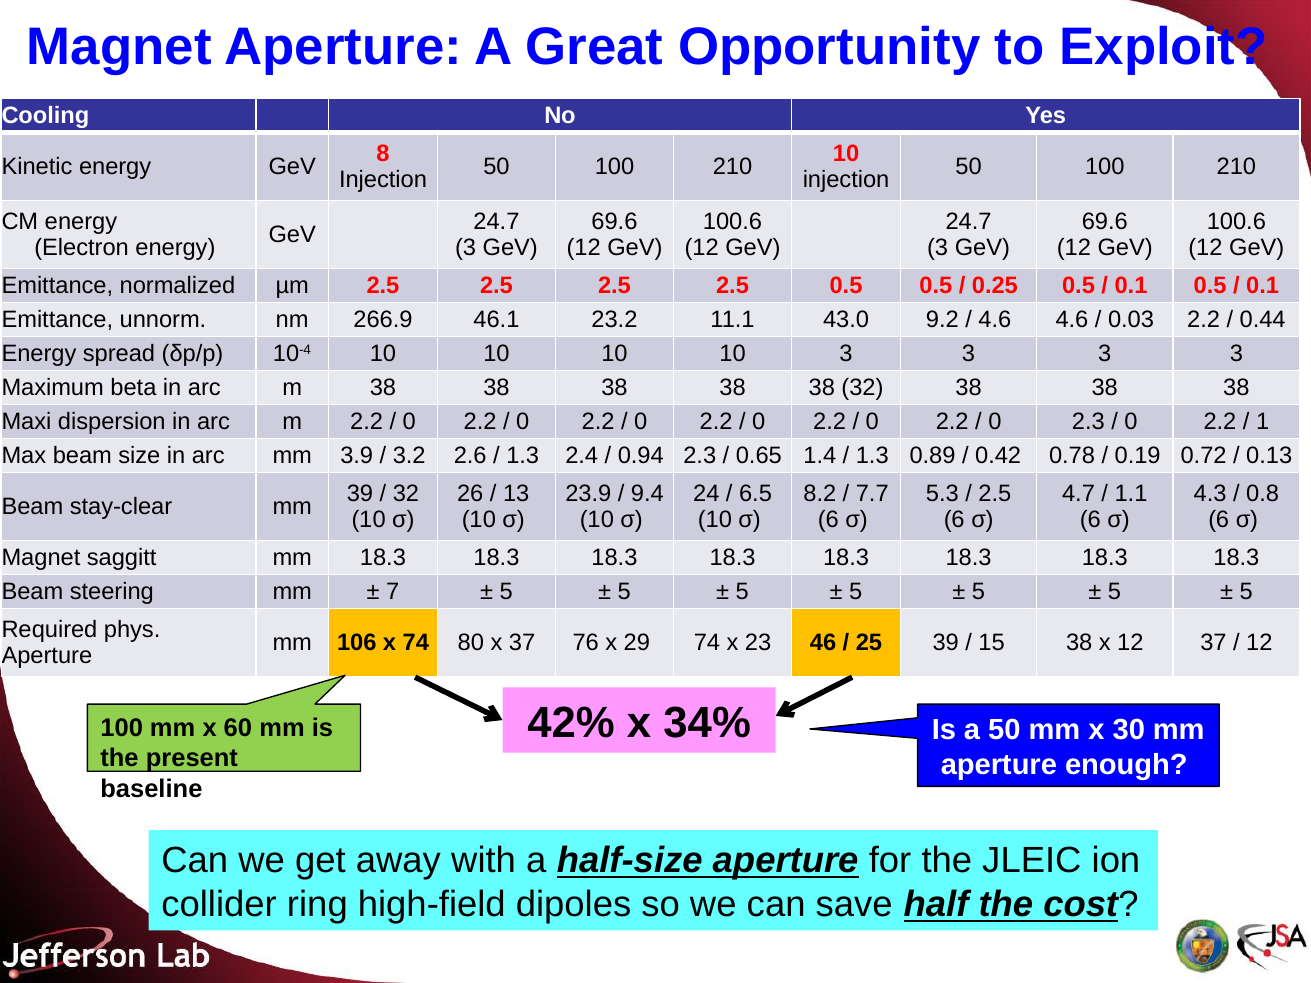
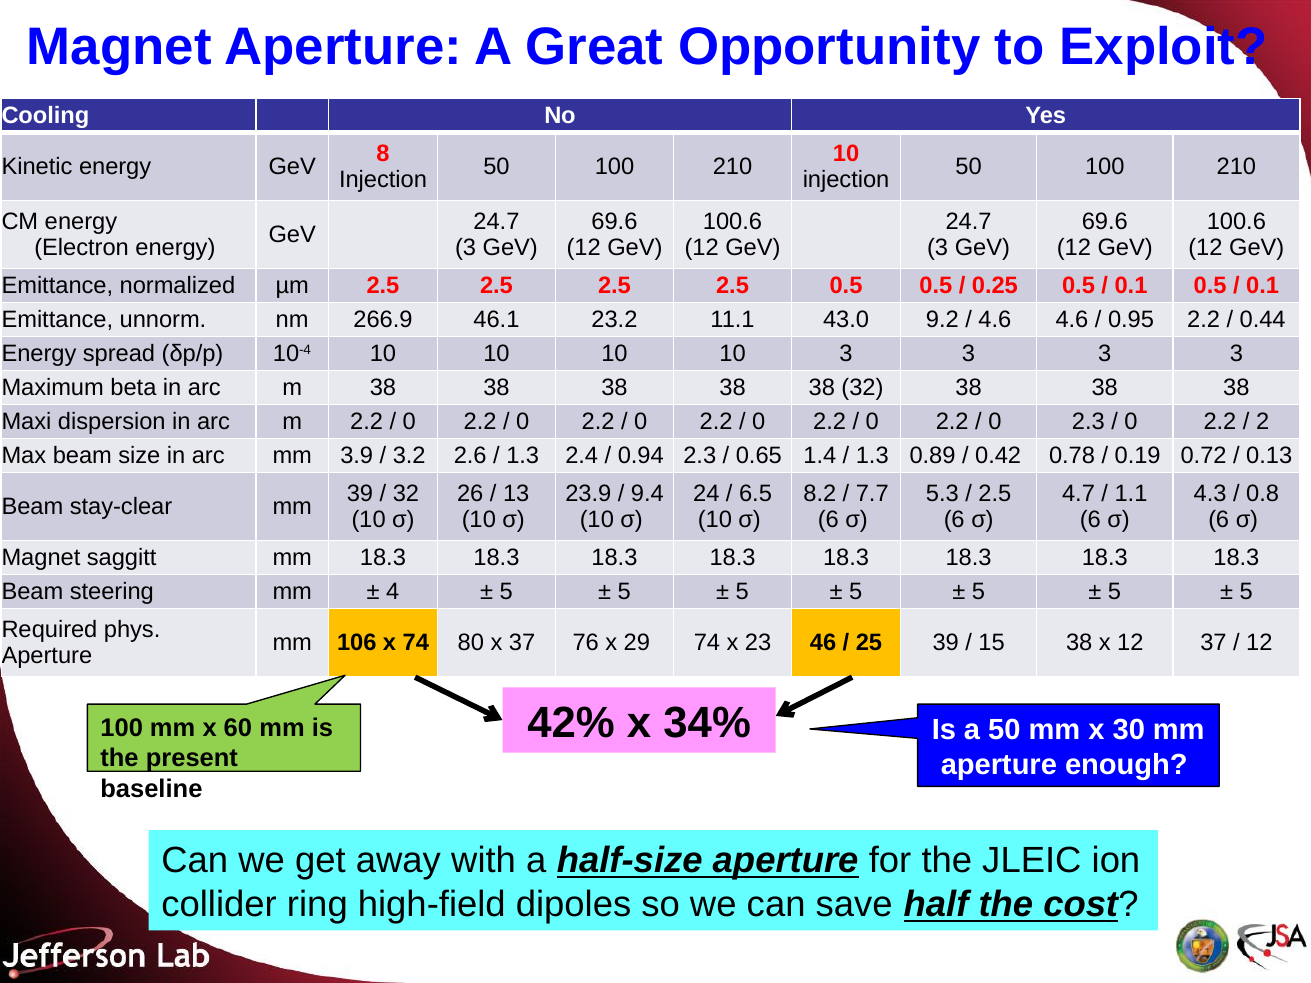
0.03: 0.03 -> 0.95 (1131, 320)
1: 1 -> 2 (1263, 422)
7: 7 -> 4 (393, 592)
